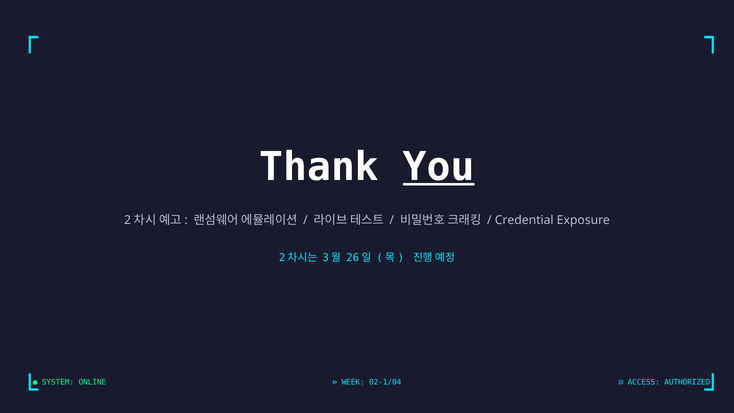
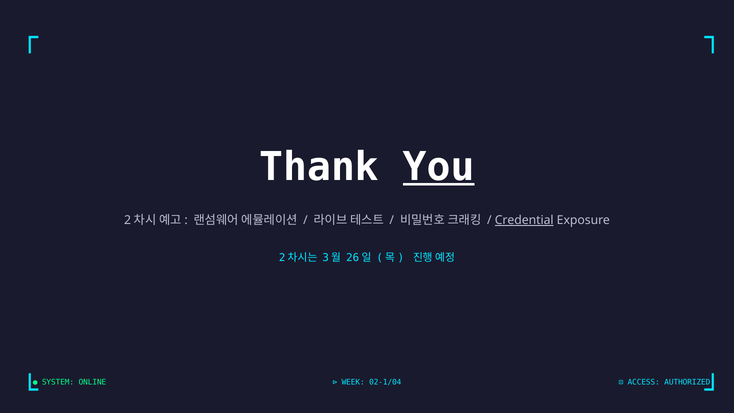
Credential underline: none -> present (524, 220)
